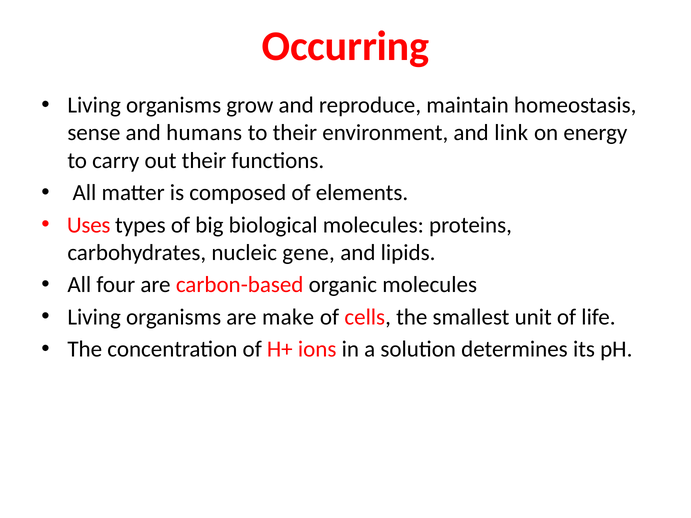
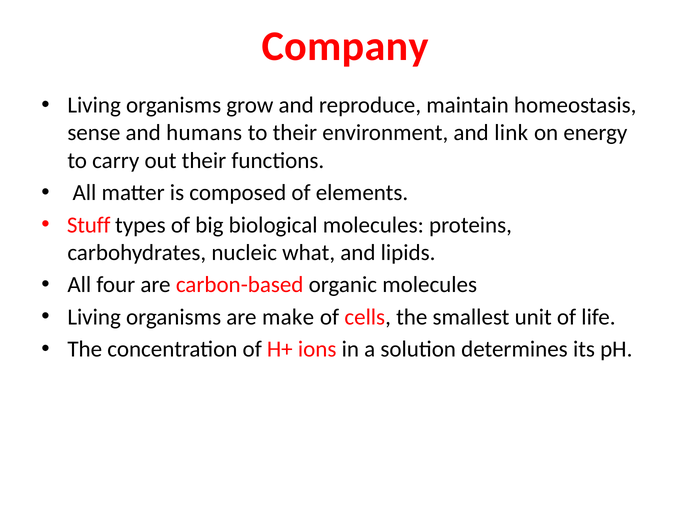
Occurring: Occurring -> Company (345, 46)
Uses: Uses -> Stuff (89, 225)
gene: gene -> what (309, 253)
